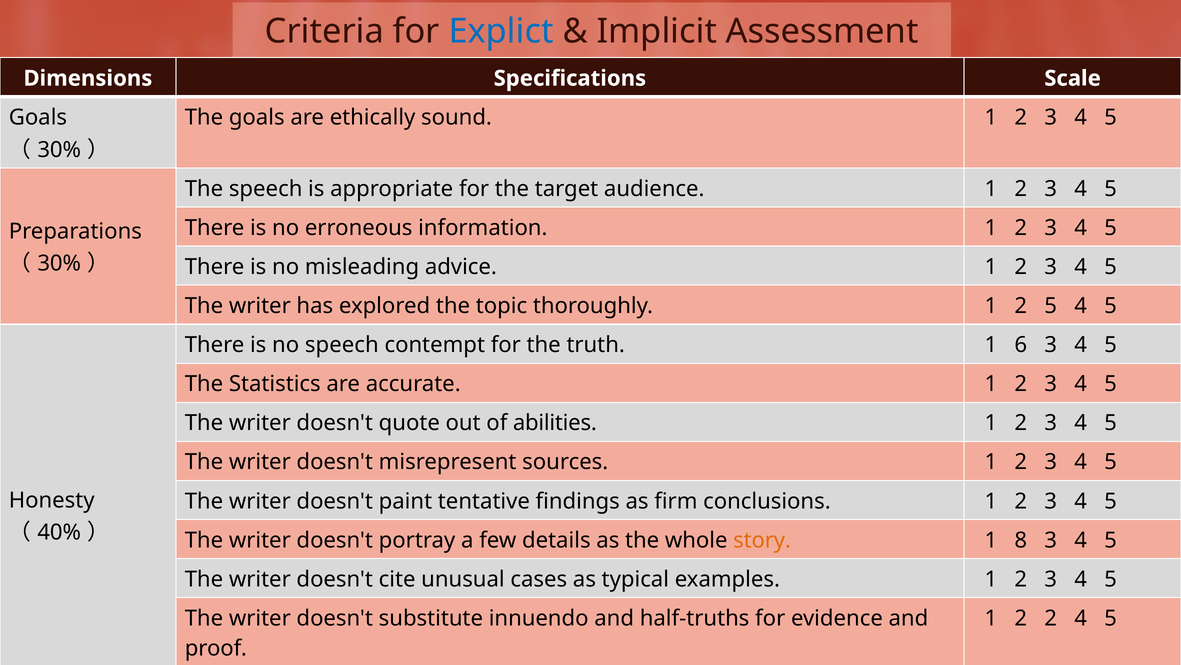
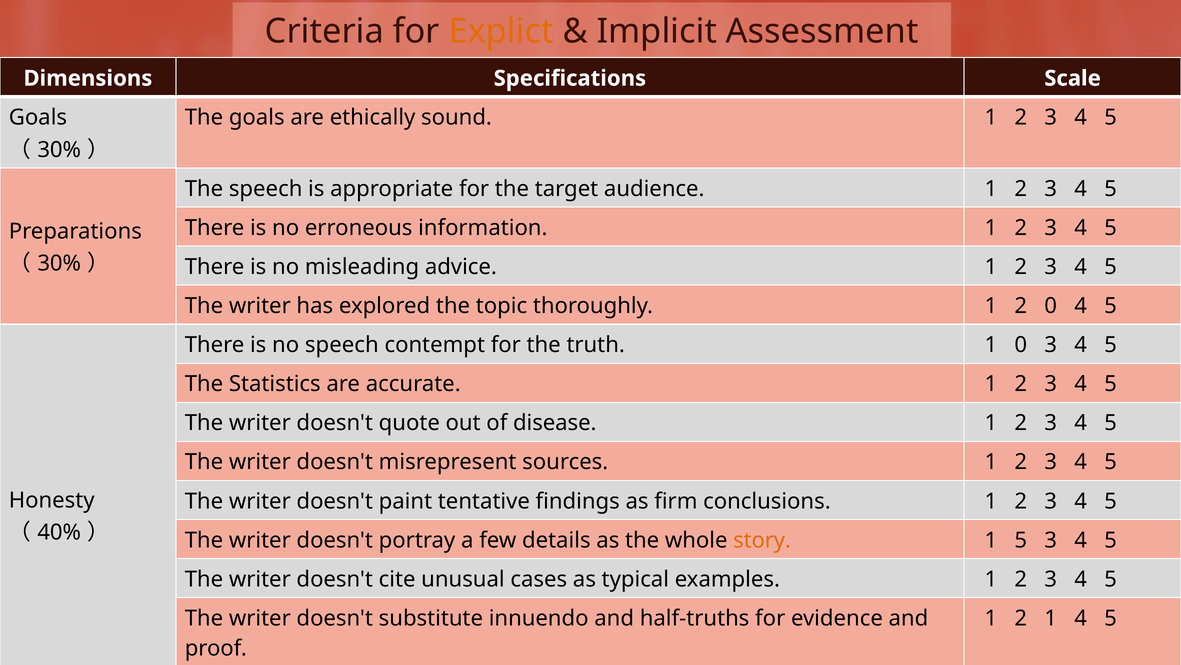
Explict colour: blue -> orange (501, 31)
2 5: 5 -> 0 (1051, 306)
1 6: 6 -> 0 (1021, 345)
abilities: abilities -> disease (555, 423)
1 8: 8 -> 5 (1021, 540)
2 2: 2 -> 1 (1051, 618)
